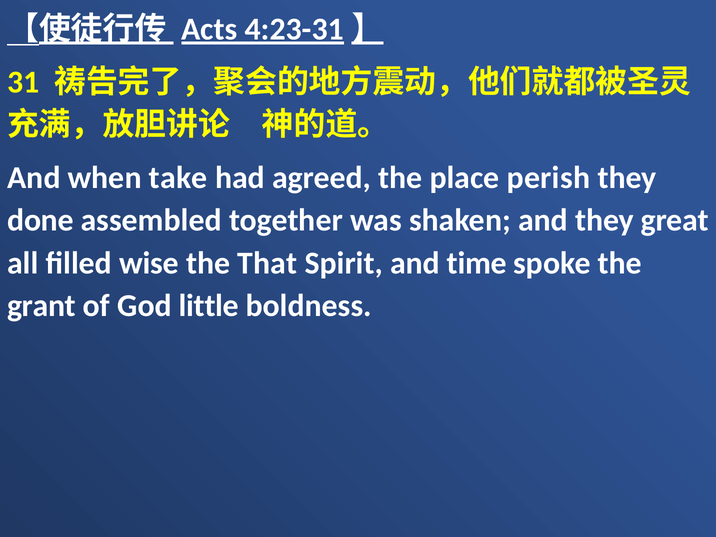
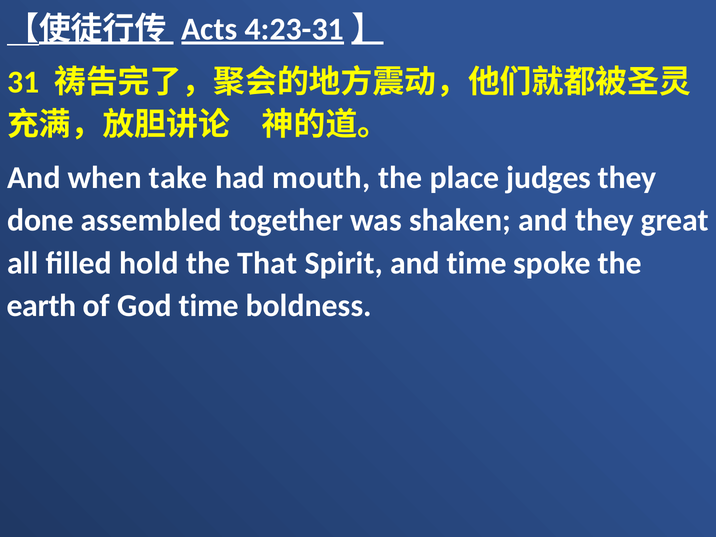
agreed: agreed -> mouth (321, 178)
perish: perish -> judges (549, 178)
wise: wise -> hold (149, 263)
grant: grant -> earth (42, 306)
God little: little -> time (209, 306)
